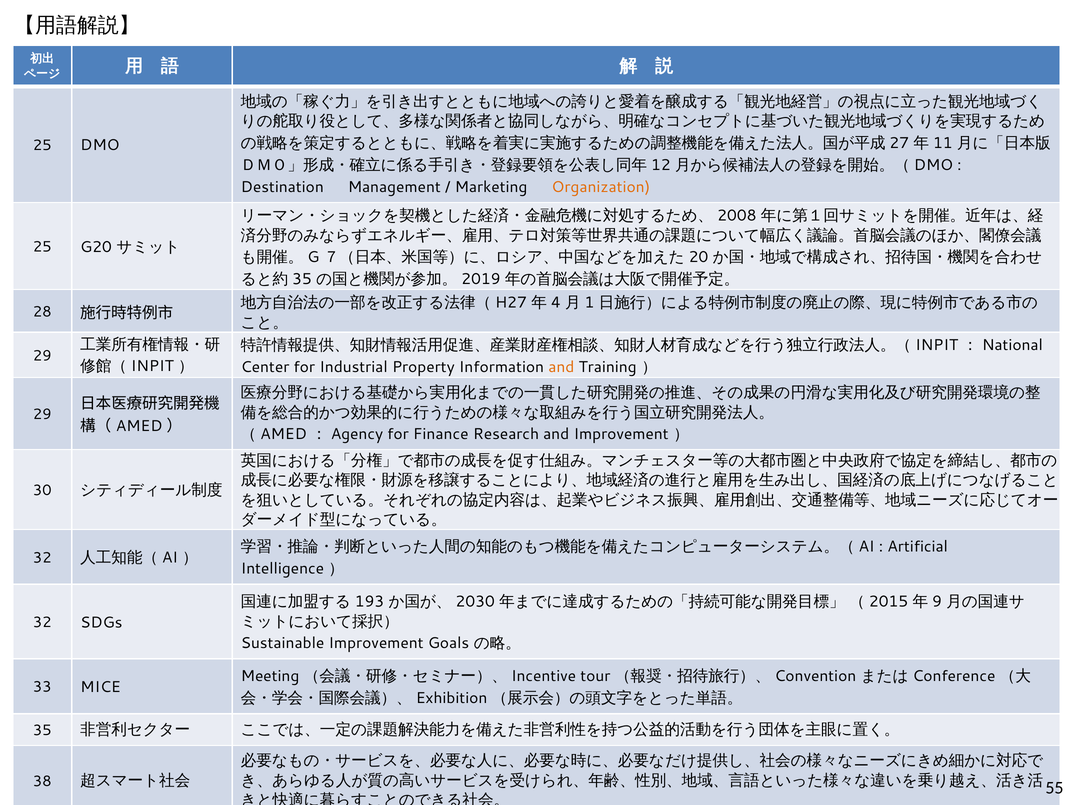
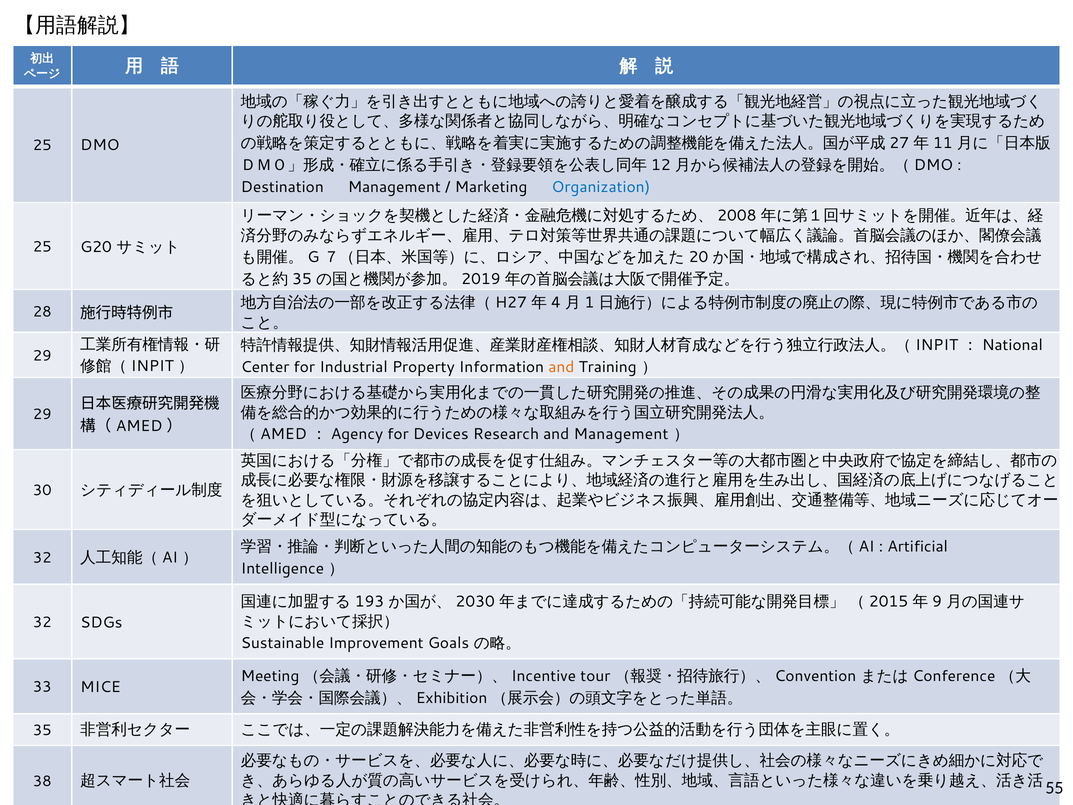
Organization colour: orange -> blue (601, 187)
Finance: Finance -> Devices (441, 434)
and Improvement: Improvement -> Management (621, 434)
